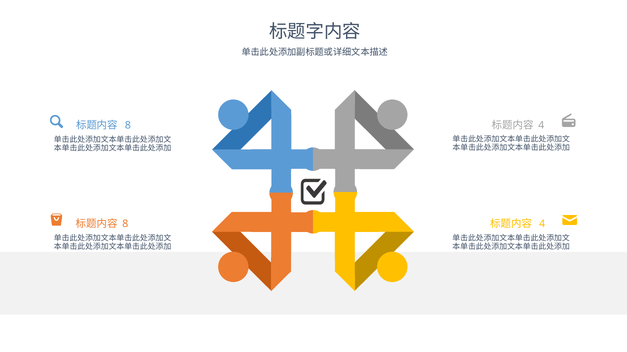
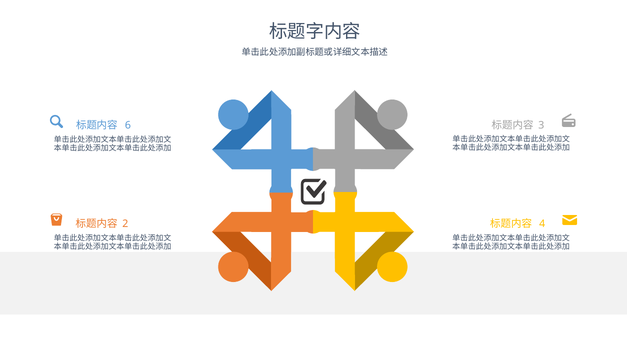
8: 8 -> 6 (128, 126)
4: 4 -> 3 (541, 126)
8: 8 -> 2 (125, 224)
